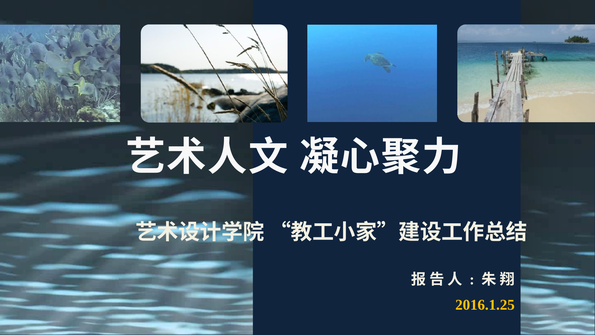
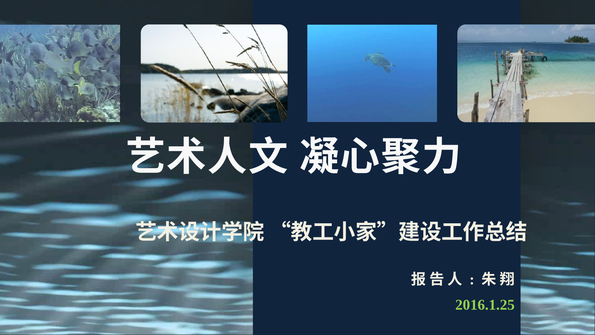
2016.1.25 colour: yellow -> light green (485, 305)
